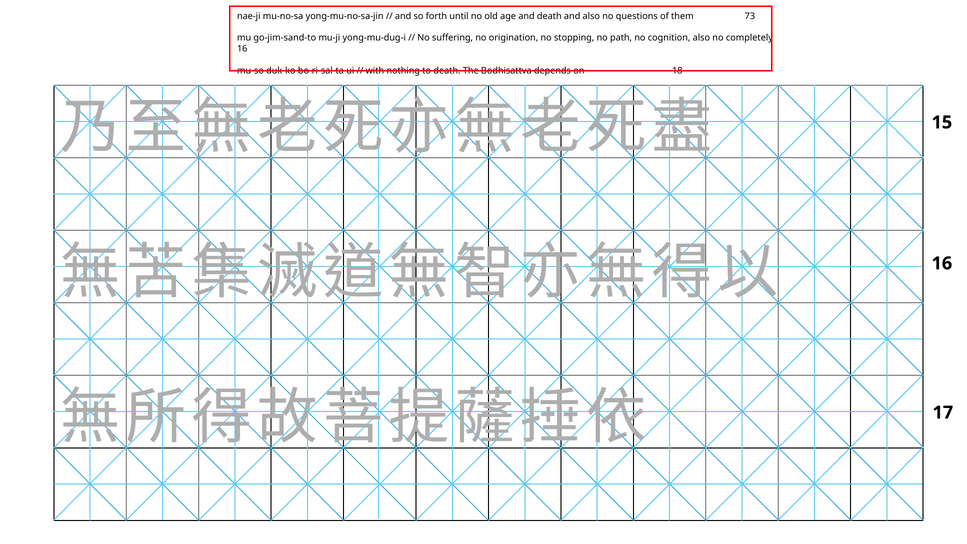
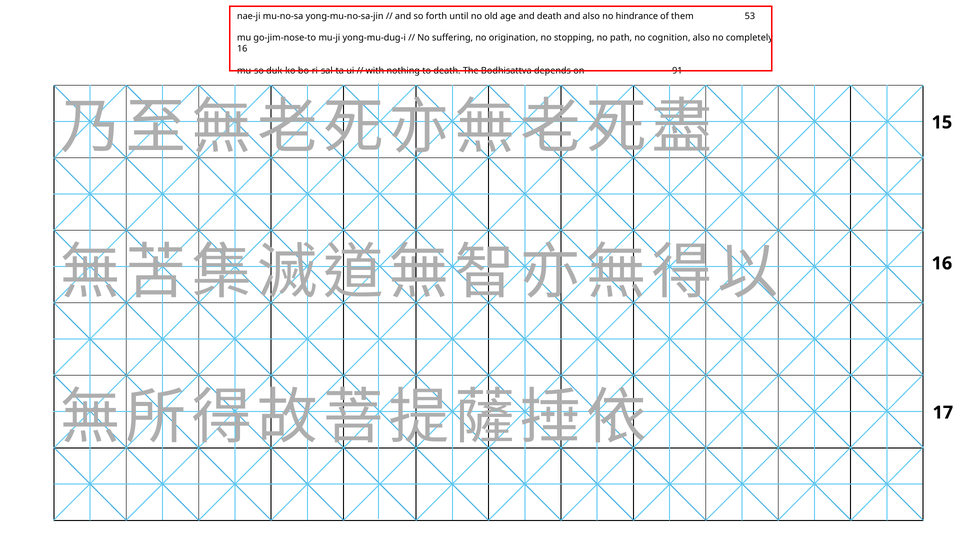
questions: questions -> hindrance (637, 16)
73: 73 -> 53 (750, 16)
go-jim-sand-to: go-jim-sand-to -> go-jim-nose-to (285, 38)
18: 18 -> 91 (677, 71)
